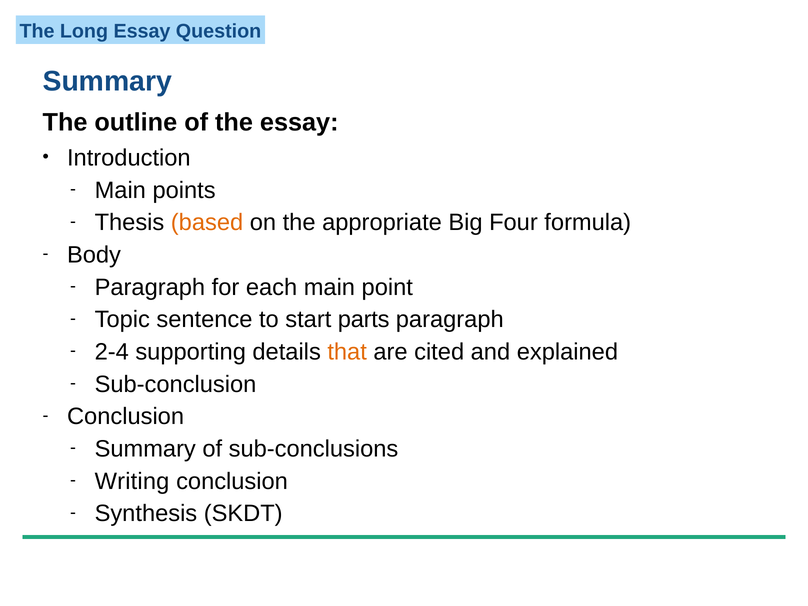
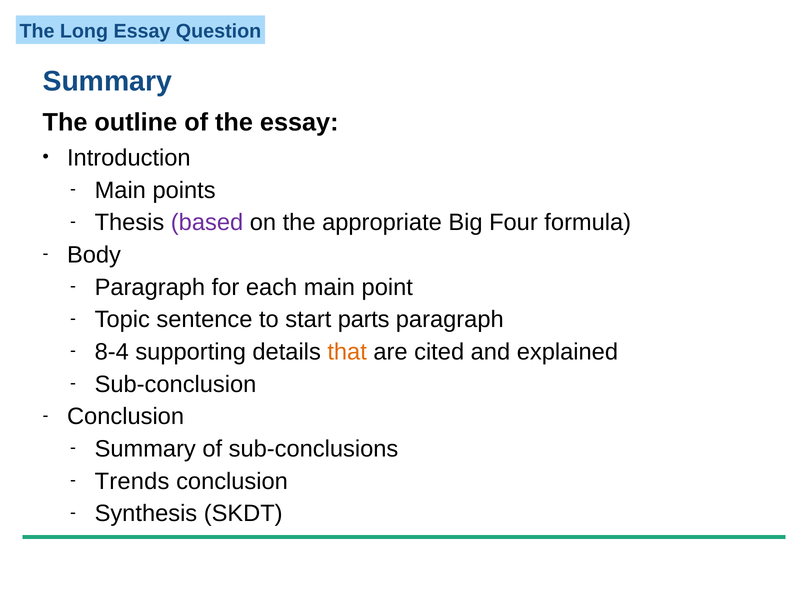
based colour: orange -> purple (207, 223)
2-4: 2-4 -> 8-4 (112, 352)
Writing: Writing -> Trends (132, 481)
